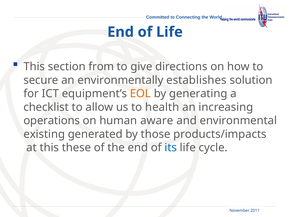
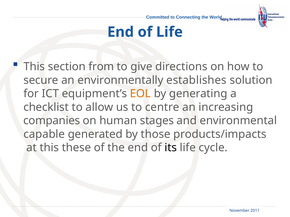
health: health -> centre (162, 107)
operations: operations -> companies (52, 121)
aware: aware -> stages (157, 121)
existing: existing -> capable (44, 134)
its colour: blue -> black (171, 148)
